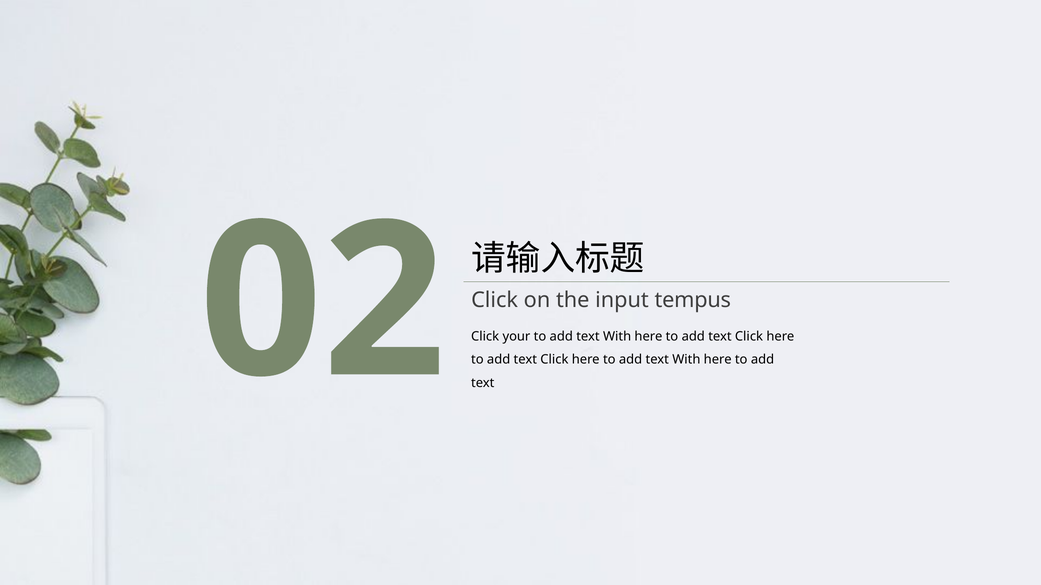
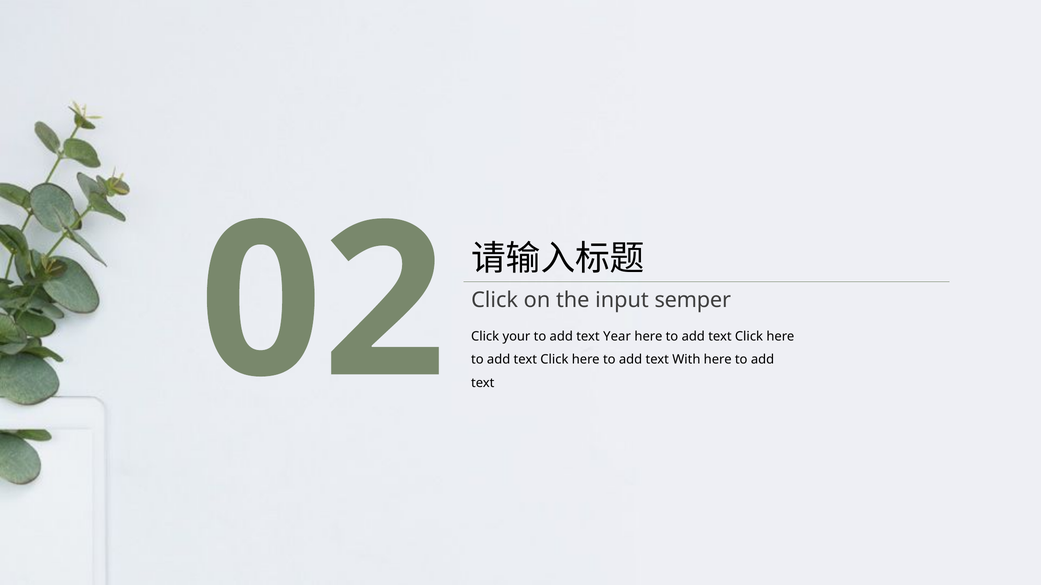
tempus: tempus -> semper (693, 300)
With: With -> Year (617, 337)
